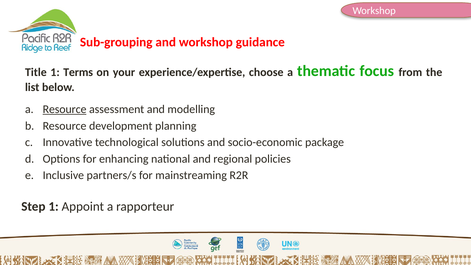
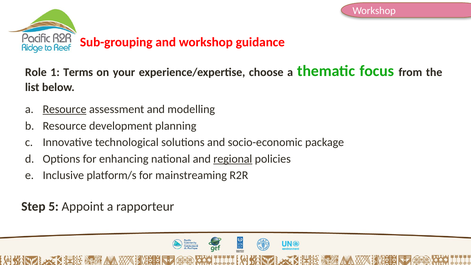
Title: Title -> Role (36, 72)
regional underline: none -> present (233, 159)
partners/s: partners/s -> platform/s (112, 175)
Step 1: 1 -> 5 (54, 207)
